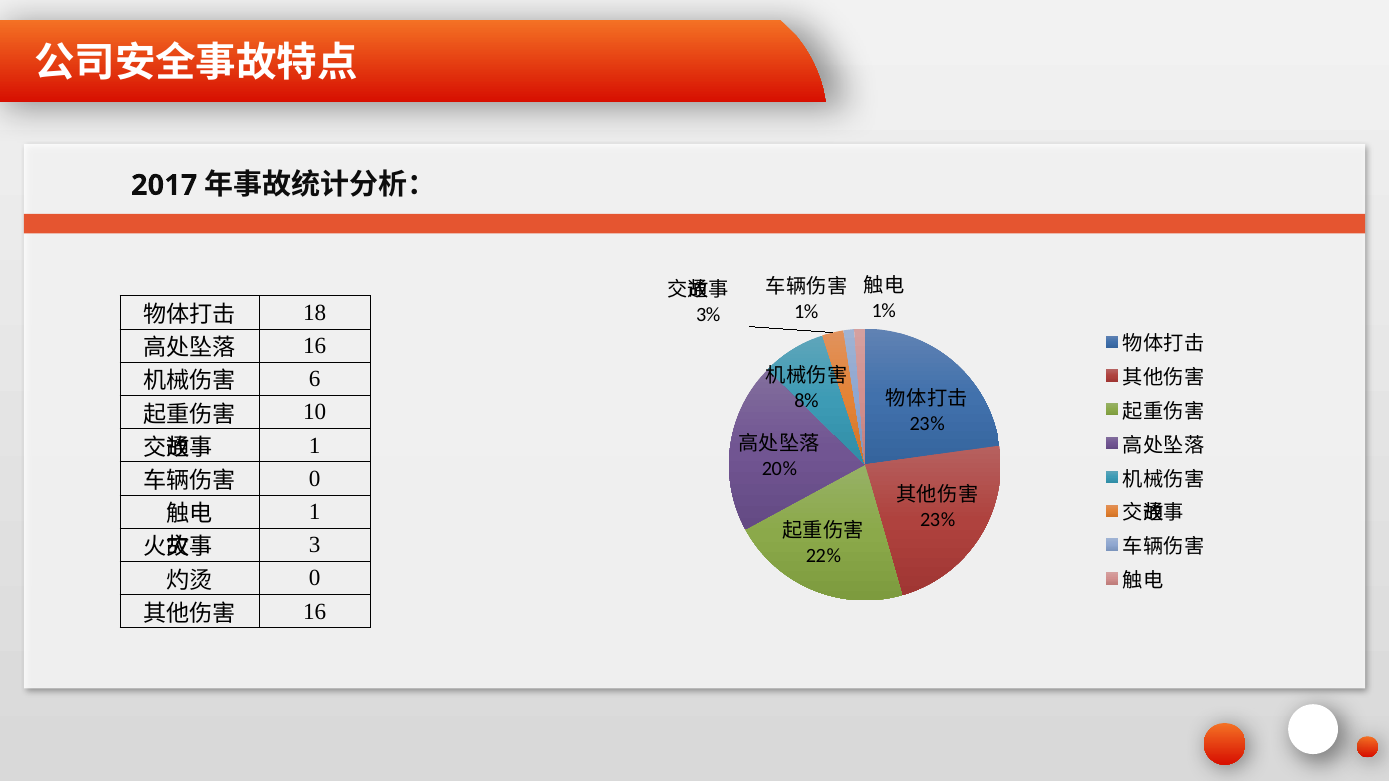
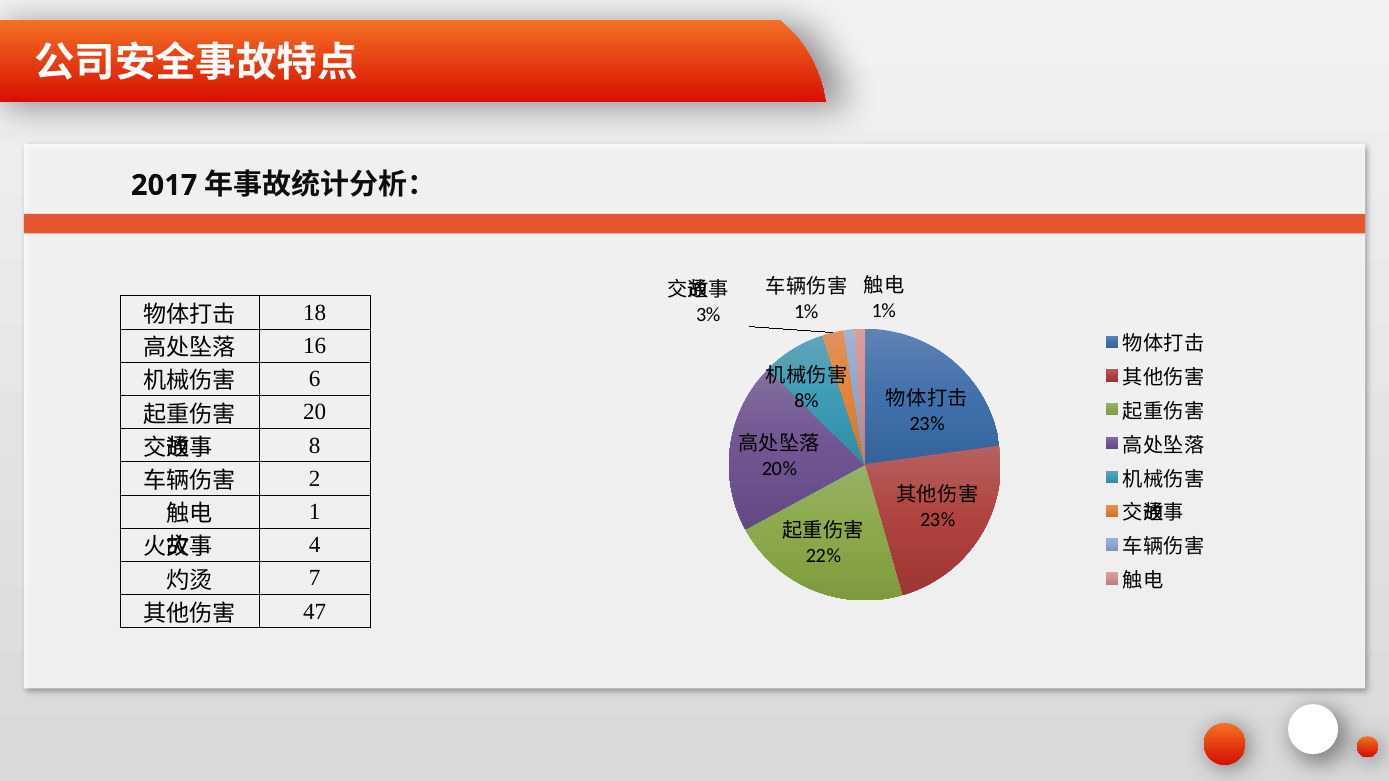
10: 10 -> 20 (315, 412)
1: 1 -> 8 (315, 446)
0: 0 -> 2 (315, 479)
3: 3 -> 4 (315, 545)
0: 0 -> 7 (315, 578)
16: 16 -> 47 (315, 612)
